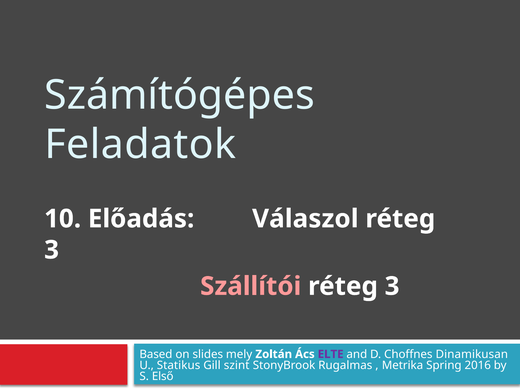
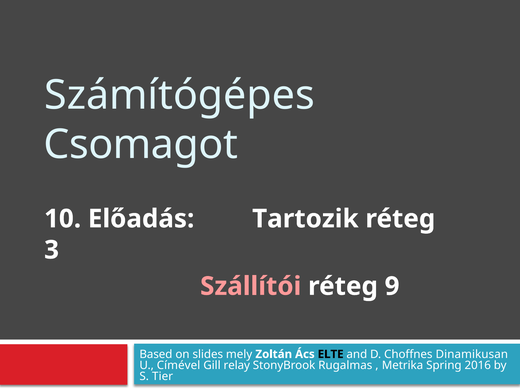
Feladatok: Feladatok -> Csomagot (141, 145)
Válaszol: Válaszol -> Tartozik (305, 219)
3: 3 -> 9 (392, 286)
ELTE colour: purple -> black (331, 354)
Statikus: Statikus -> Címével (179, 365)
szint: szint -> relay (237, 365)
Első: Első -> Tier (163, 376)
